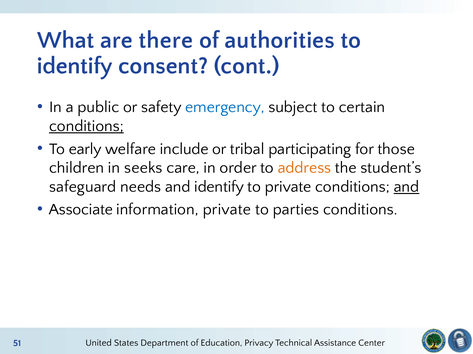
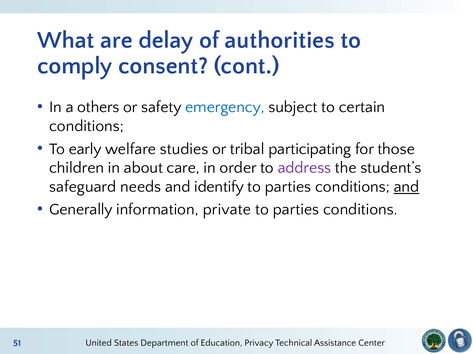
there: there -> delay (166, 40)
identify: identify -> comply (75, 66)
public: public -> others (98, 107)
conditions underline: present -> none (86, 126)
include: include -> studies (184, 149)
seeks: seeks -> about (144, 168)
address colour: orange -> purple (304, 168)
private: private -> parties (288, 187)
Associate: Associate -> Generally (81, 210)
